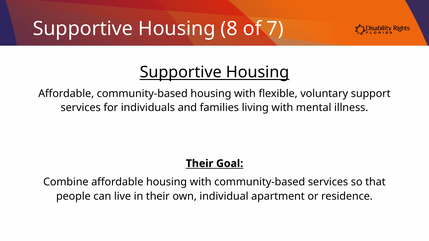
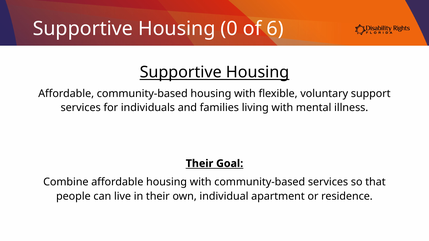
8: 8 -> 0 (229, 29)
7: 7 -> 6 (275, 29)
